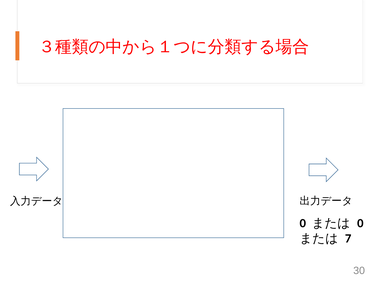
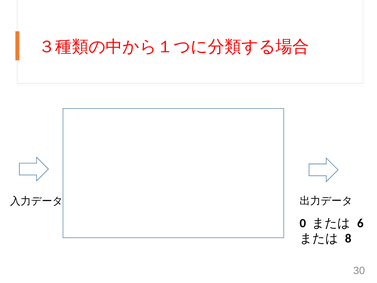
0: 0 -> 6 (360, 223)
7: 7 -> 8 (348, 238)
